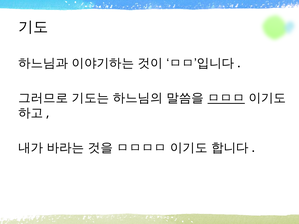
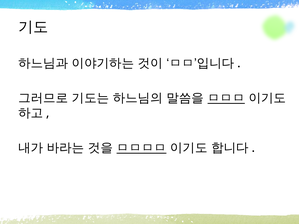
ㅁㅁㅁㅁ underline: none -> present (142, 148)
